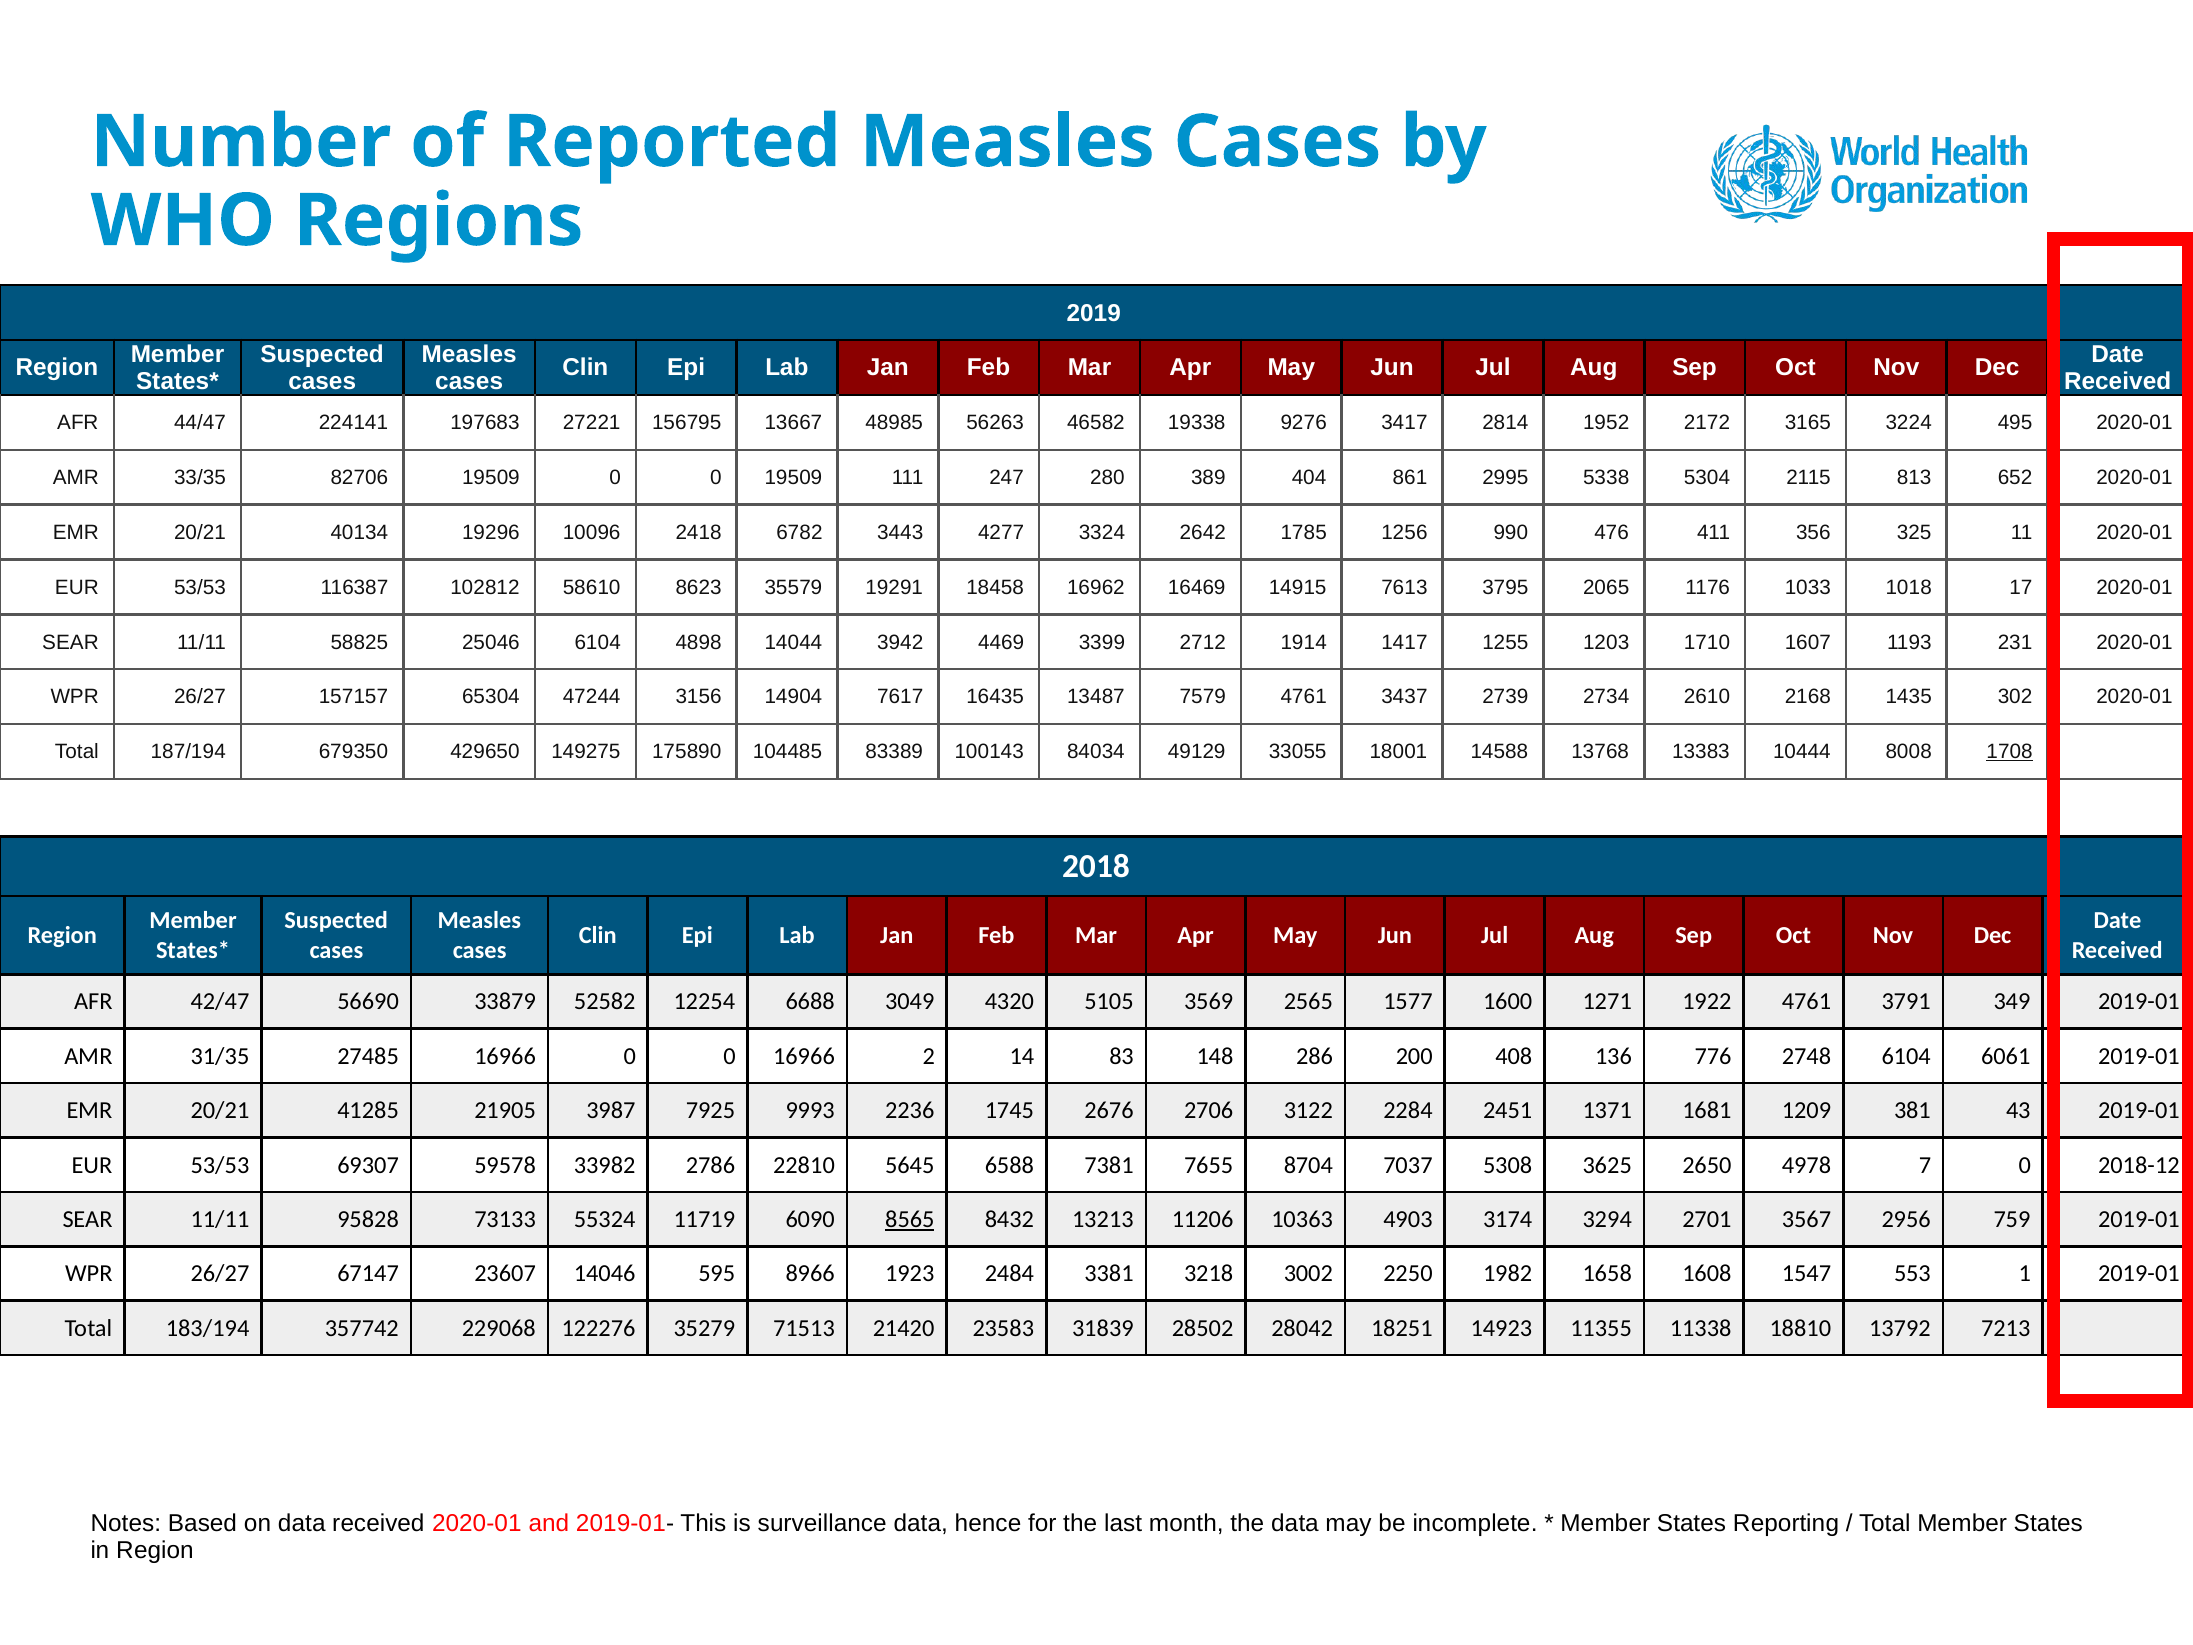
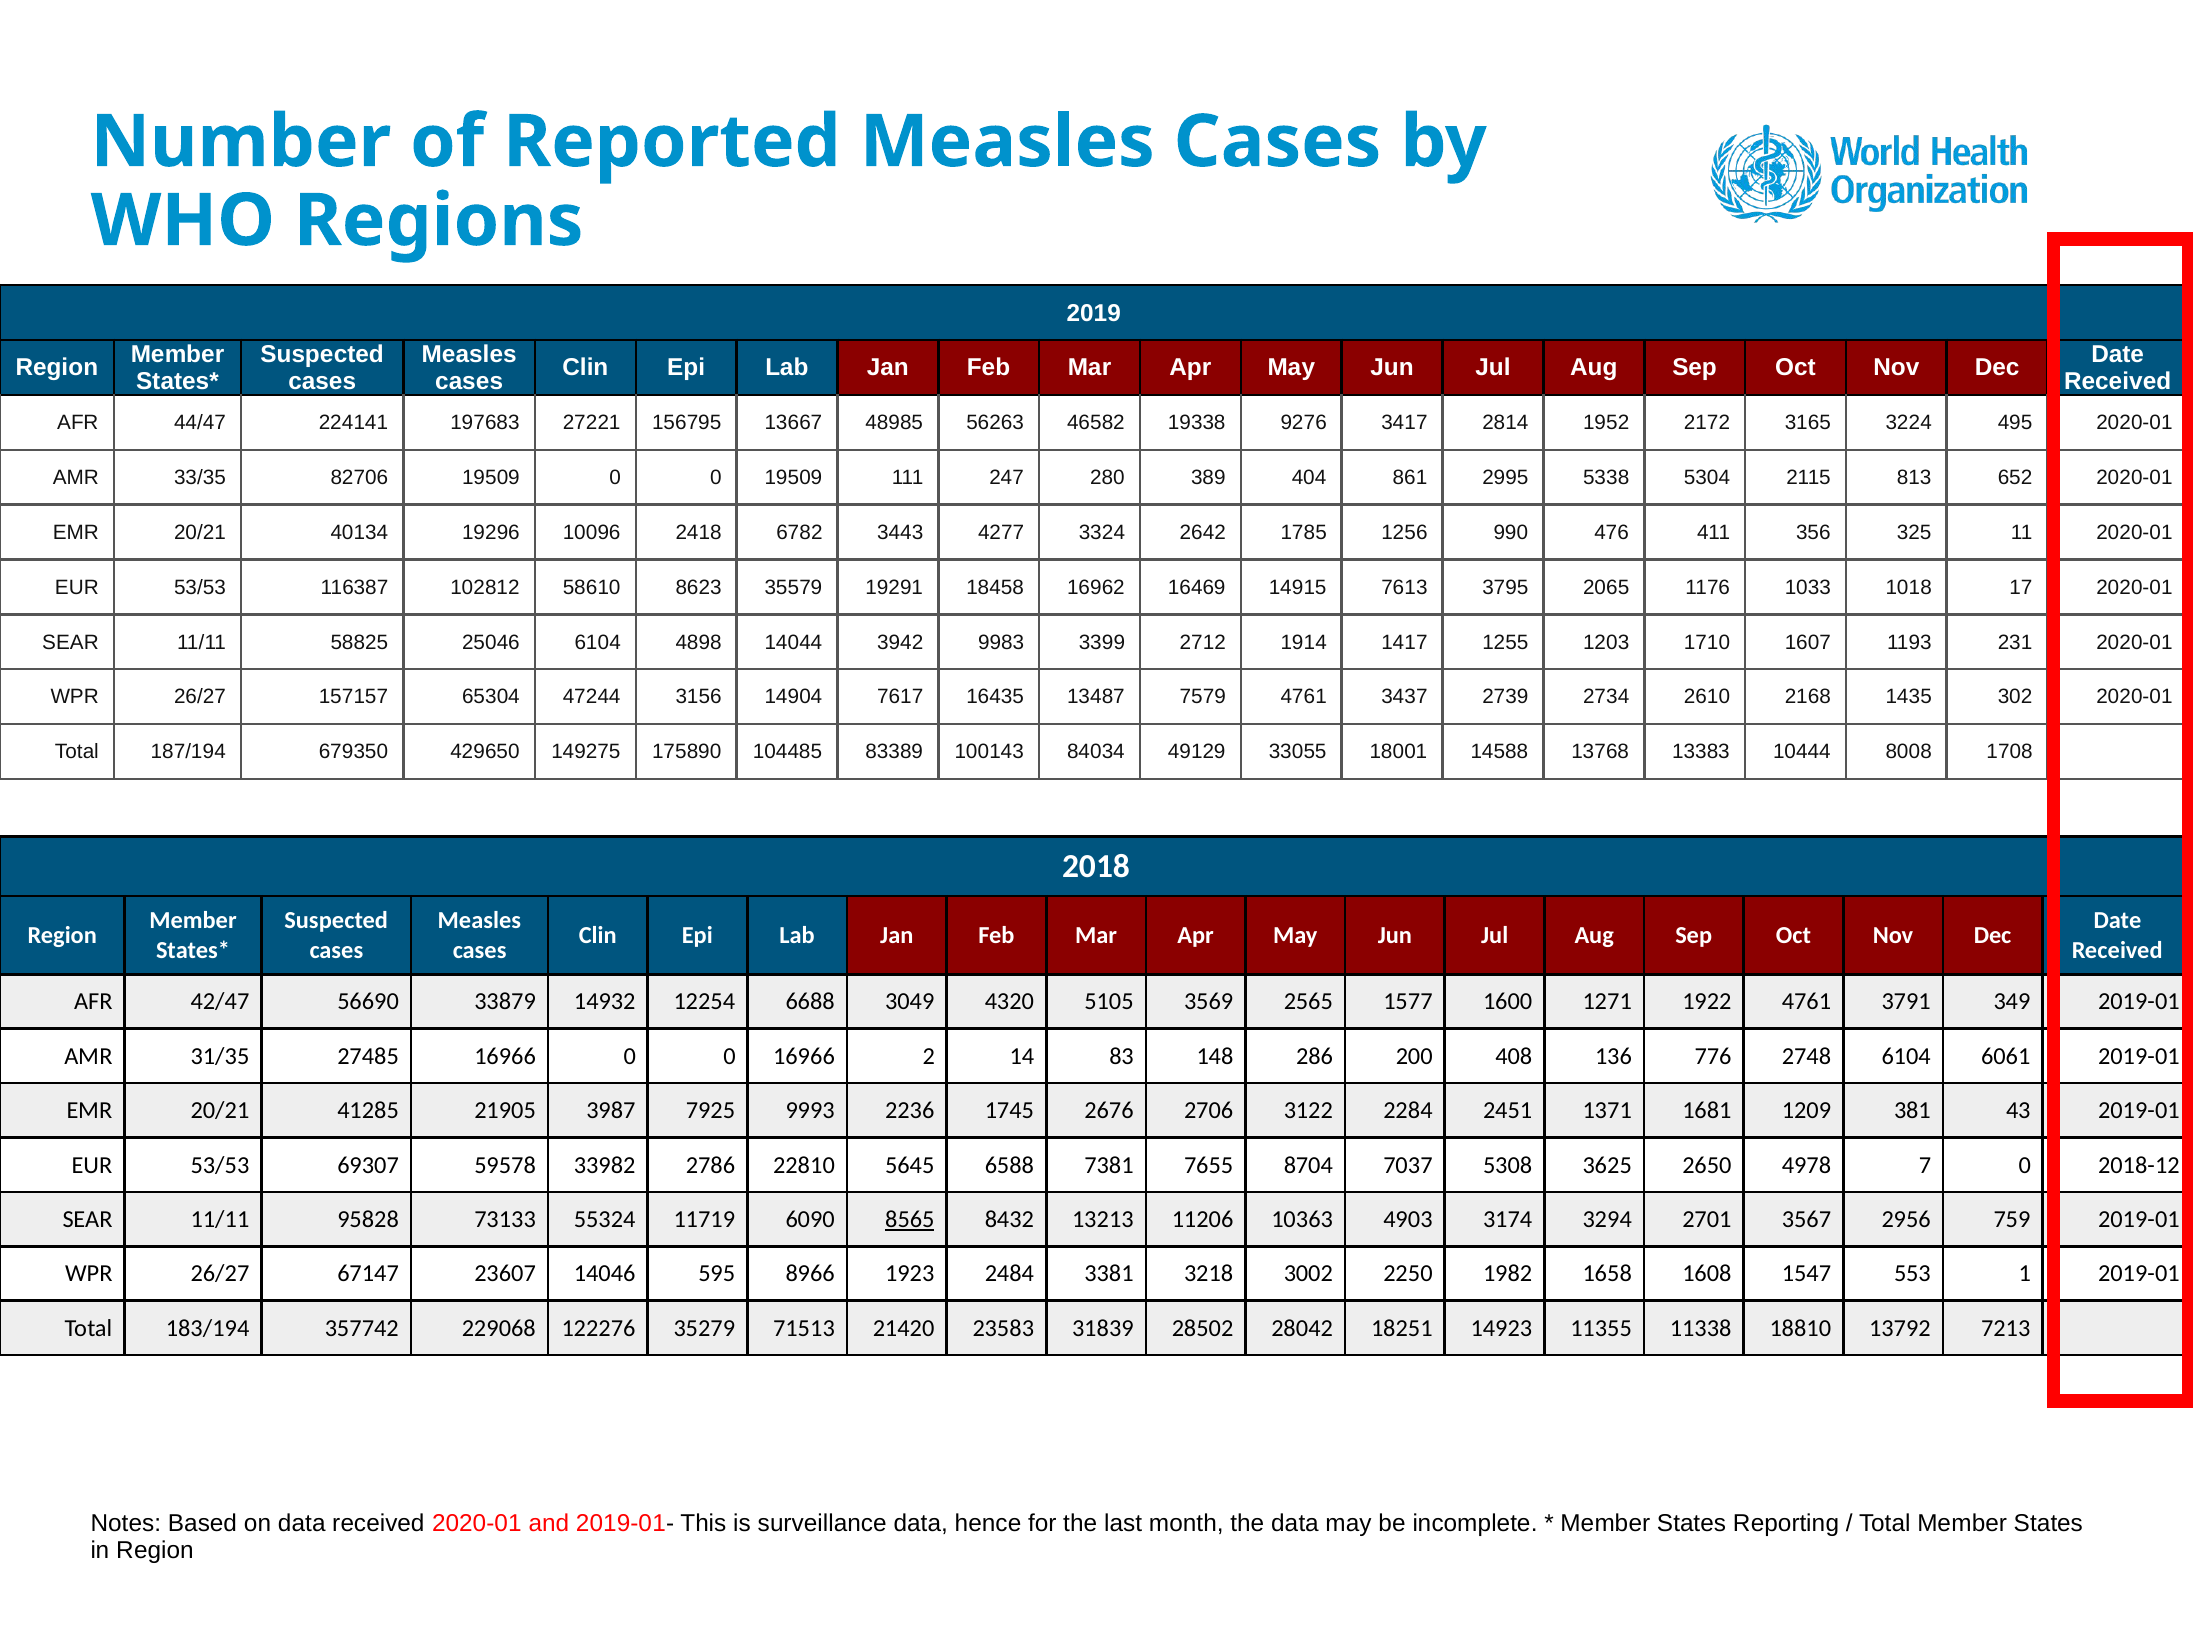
4469: 4469 -> 9983 (1001, 642)
1708 underline: present -> none (2010, 752)
52582: 52582 -> 14932 (605, 1002)
